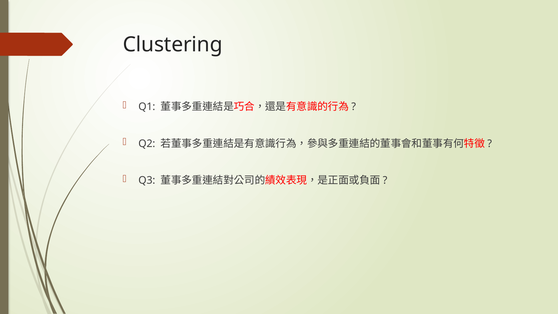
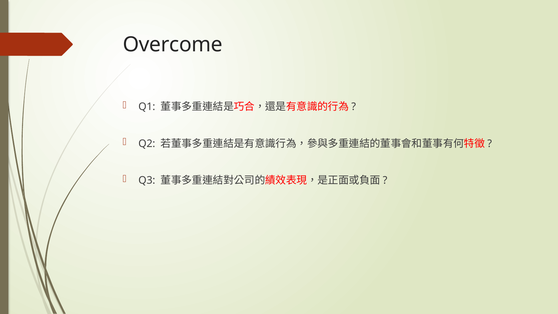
Clustering: Clustering -> Overcome (173, 45)
